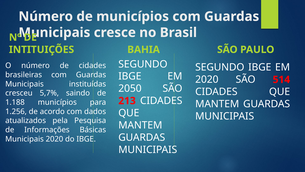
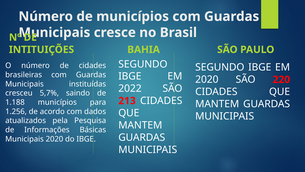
514: 514 -> 220 (281, 79)
2050: 2050 -> 2022 (130, 88)
